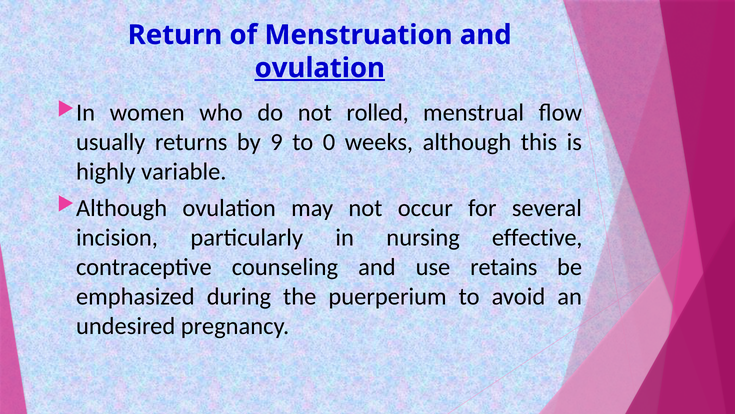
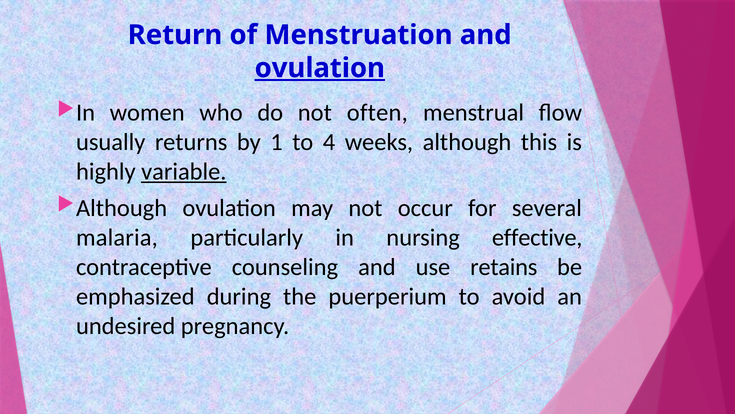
rolled: rolled -> often (377, 112)
9: 9 -> 1 (277, 142)
0: 0 -> 4 (329, 142)
variable underline: none -> present (184, 171)
incision: incision -> malaria (117, 237)
